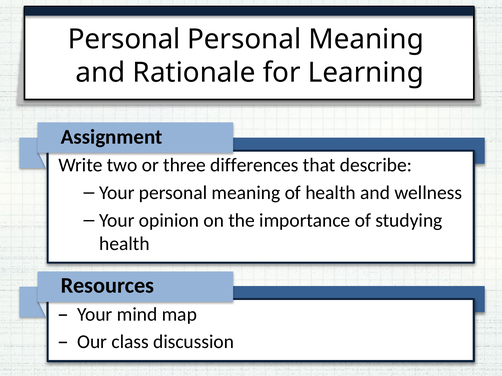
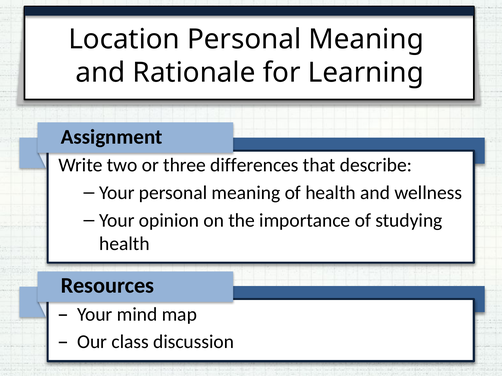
Personal: Personal -> Location (124, 39)
